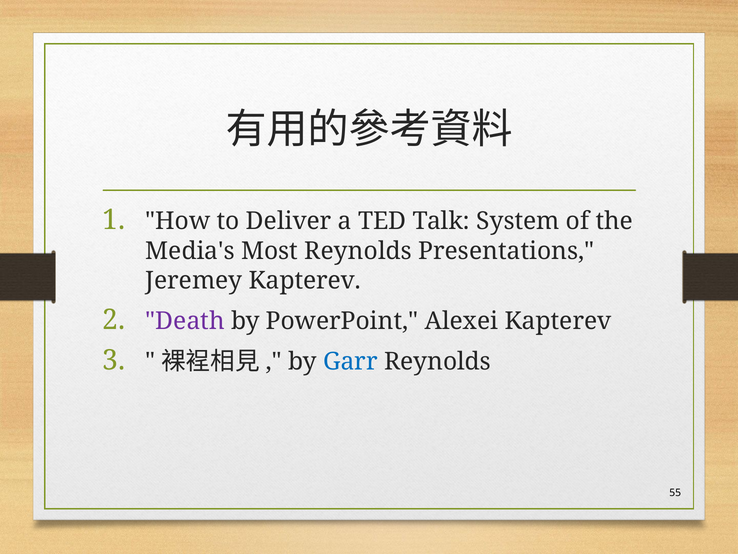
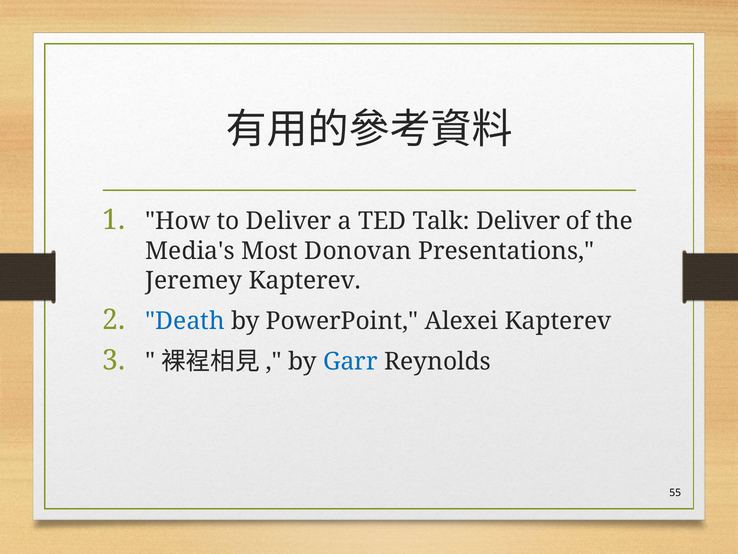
Talk System: System -> Deliver (518, 221)
Most Reynolds: Reynolds -> Donovan (358, 251)
Death colour: purple -> blue (185, 321)
